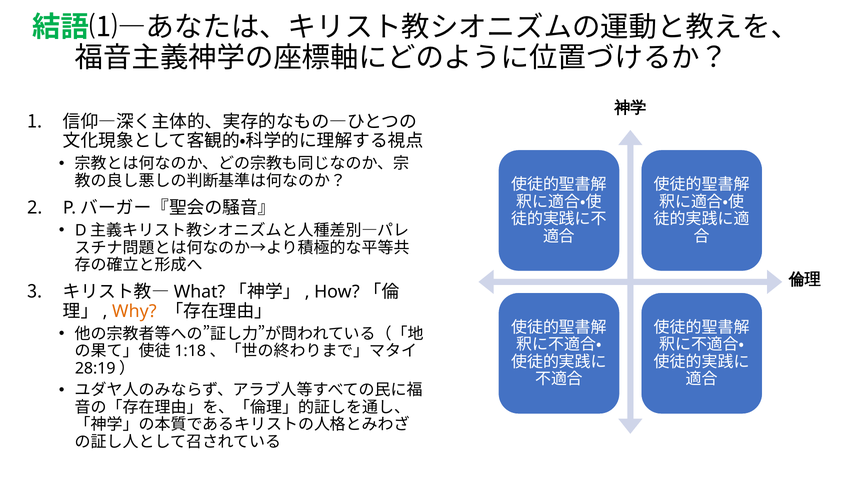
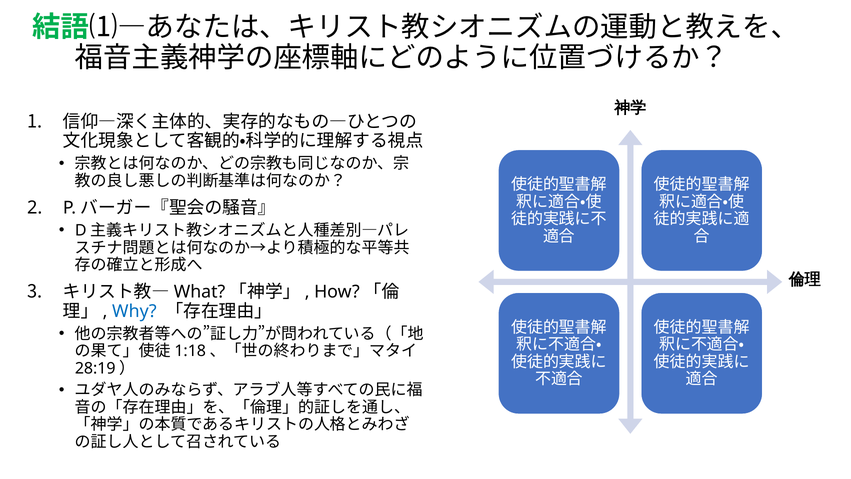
Why colour: orange -> blue (134, 311)
